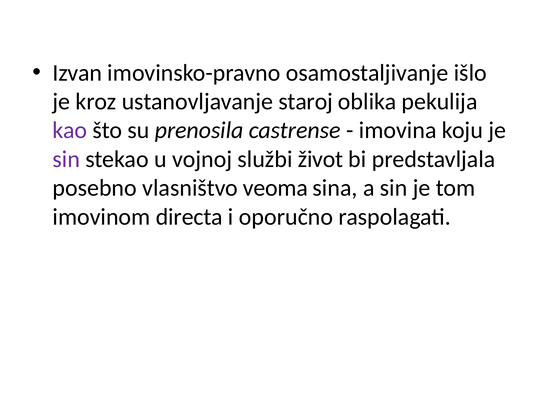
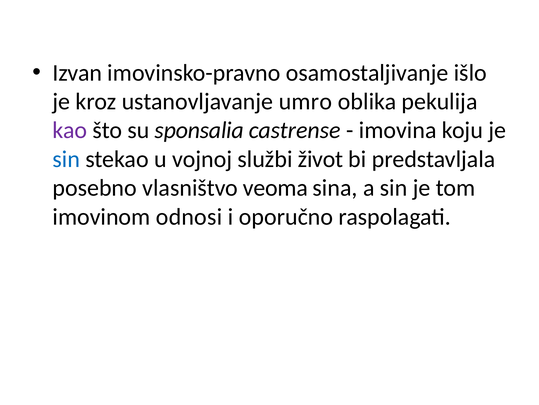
staroj: staroj -> umro (305, 101)
prenosila: prenosila -> sponsalia (199, 130)
sin colour: purple -> blue (66, 159)
directa: directa -> odnosi (189, 216)
